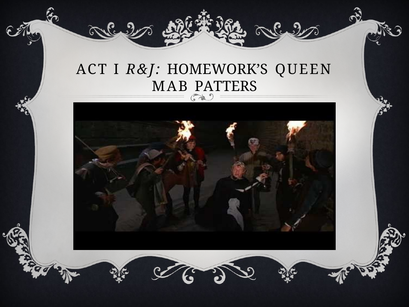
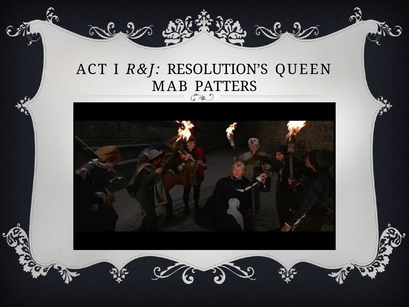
HOMEWORK’S: HOMEWORK’S -> RESOLUTION’S (218, 69)
